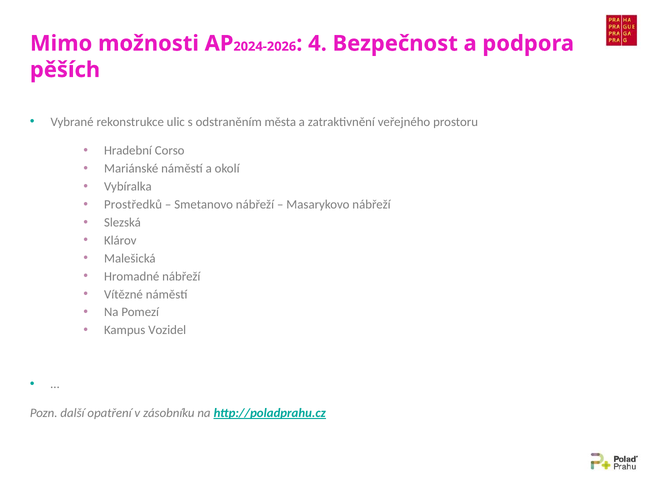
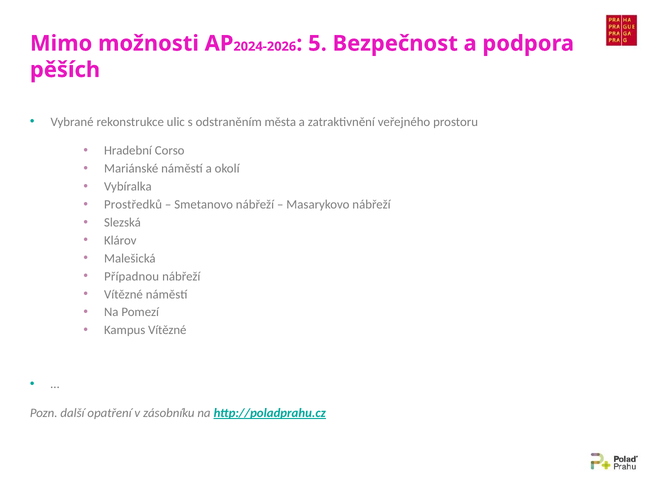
4: 4 -> 5 (317, 43)
Hromadné: Hromadné -> Případnou (132, 276)
Kampus Vozidel: Vozidel -> Vítězné (167, 330)
